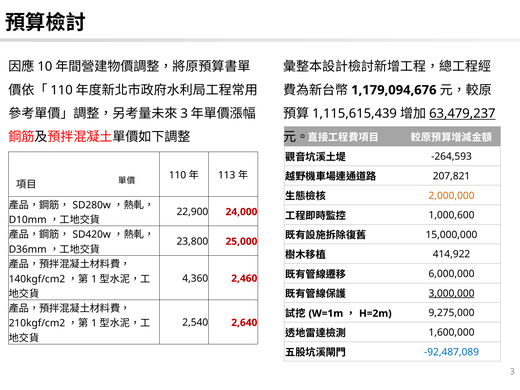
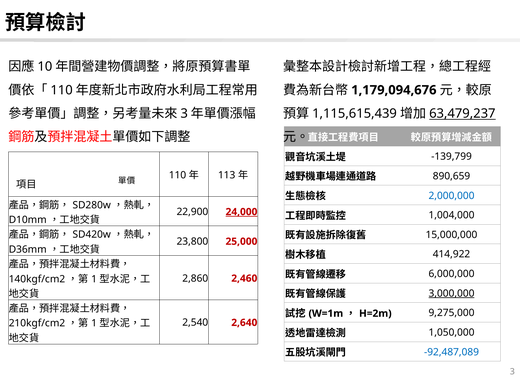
-264,593: -264,593 -> -139,799 (452, 157)
207,821: 207,821 -> 890,659 (451, 176)
2,000,000 colour: orange -> blue (451, 196)
24,000 underline: none -> present (241, 212)
1,000,600: 1,000,600 -> 1,004,000 (451, 215)
4,360: 4,360 -> 2,860 (195, 278)
1,600,000: 1,600,000 -> 1,050,000 (451, 333)
